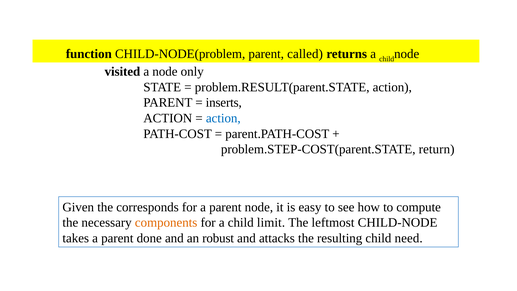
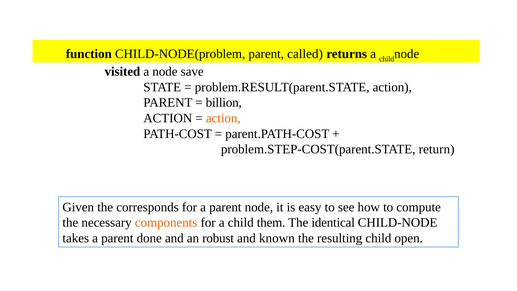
only: only -> save (192, 72)
inserts: inserts -> billion (224, 103)
action colour: blue -> orange (223, 118)
limit: limit -> them (271, 223)
leftmost: leftmost -> identical (333, 223)
attacks: attacks -> known (277, 238)
need: need -> open (409, 238)
